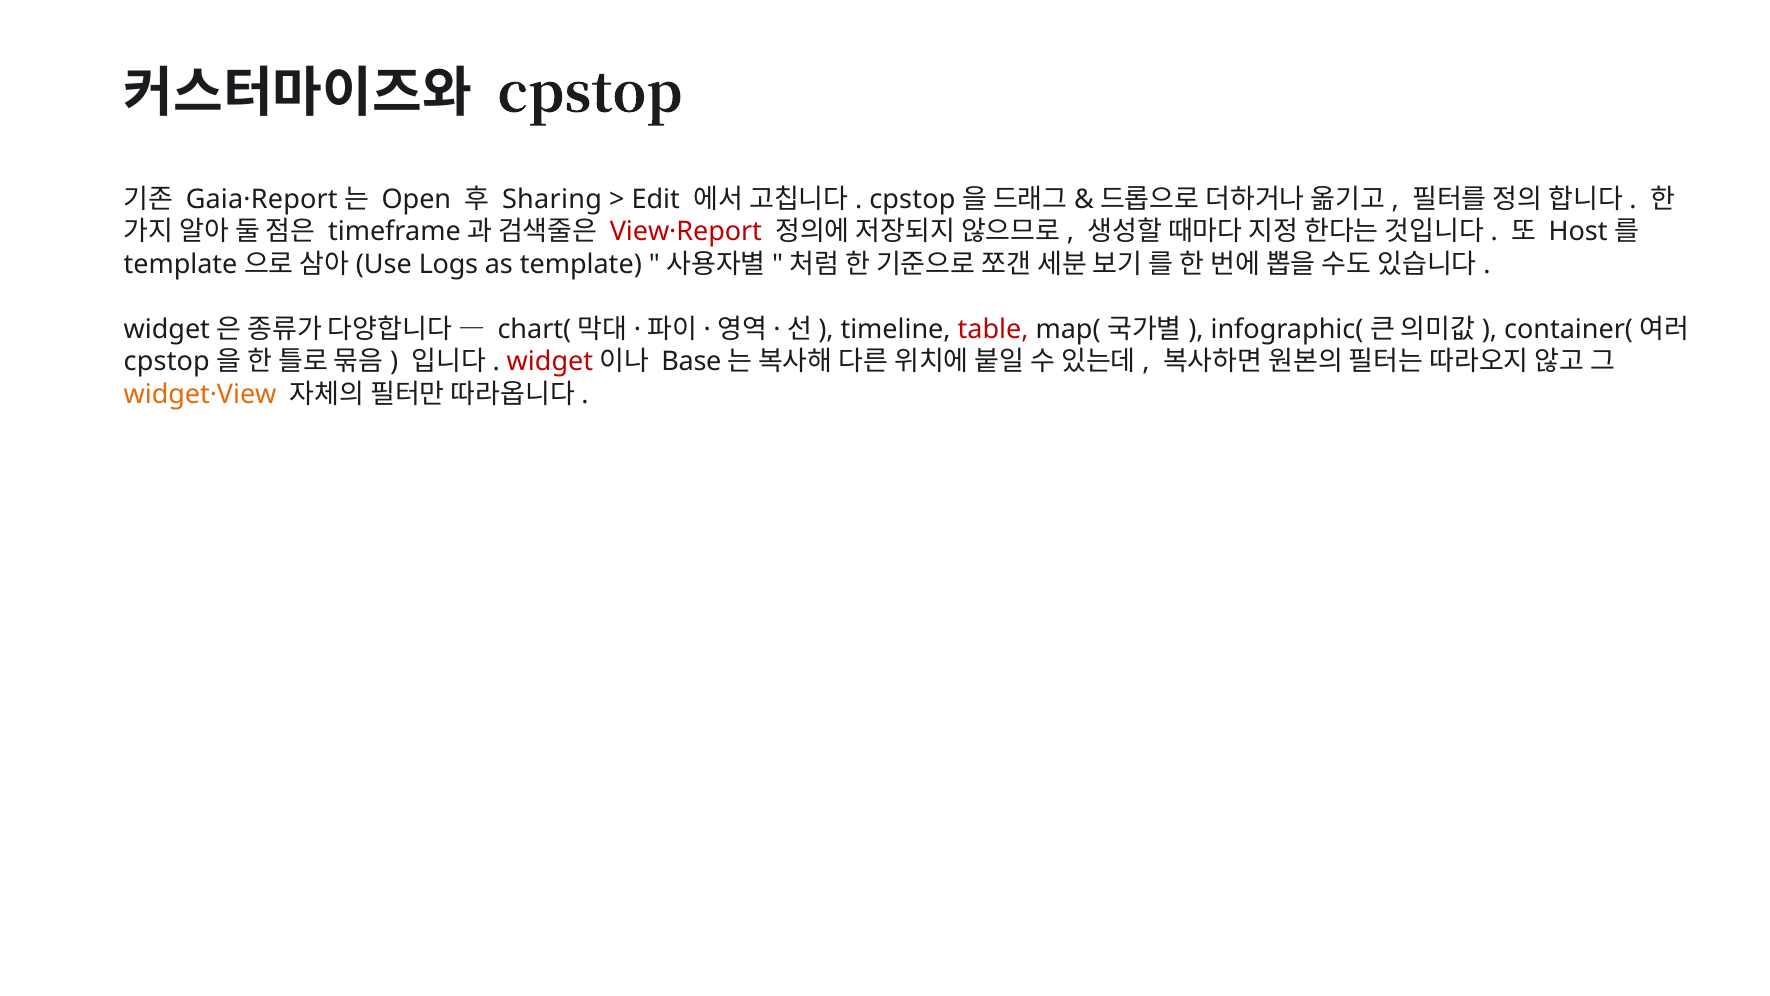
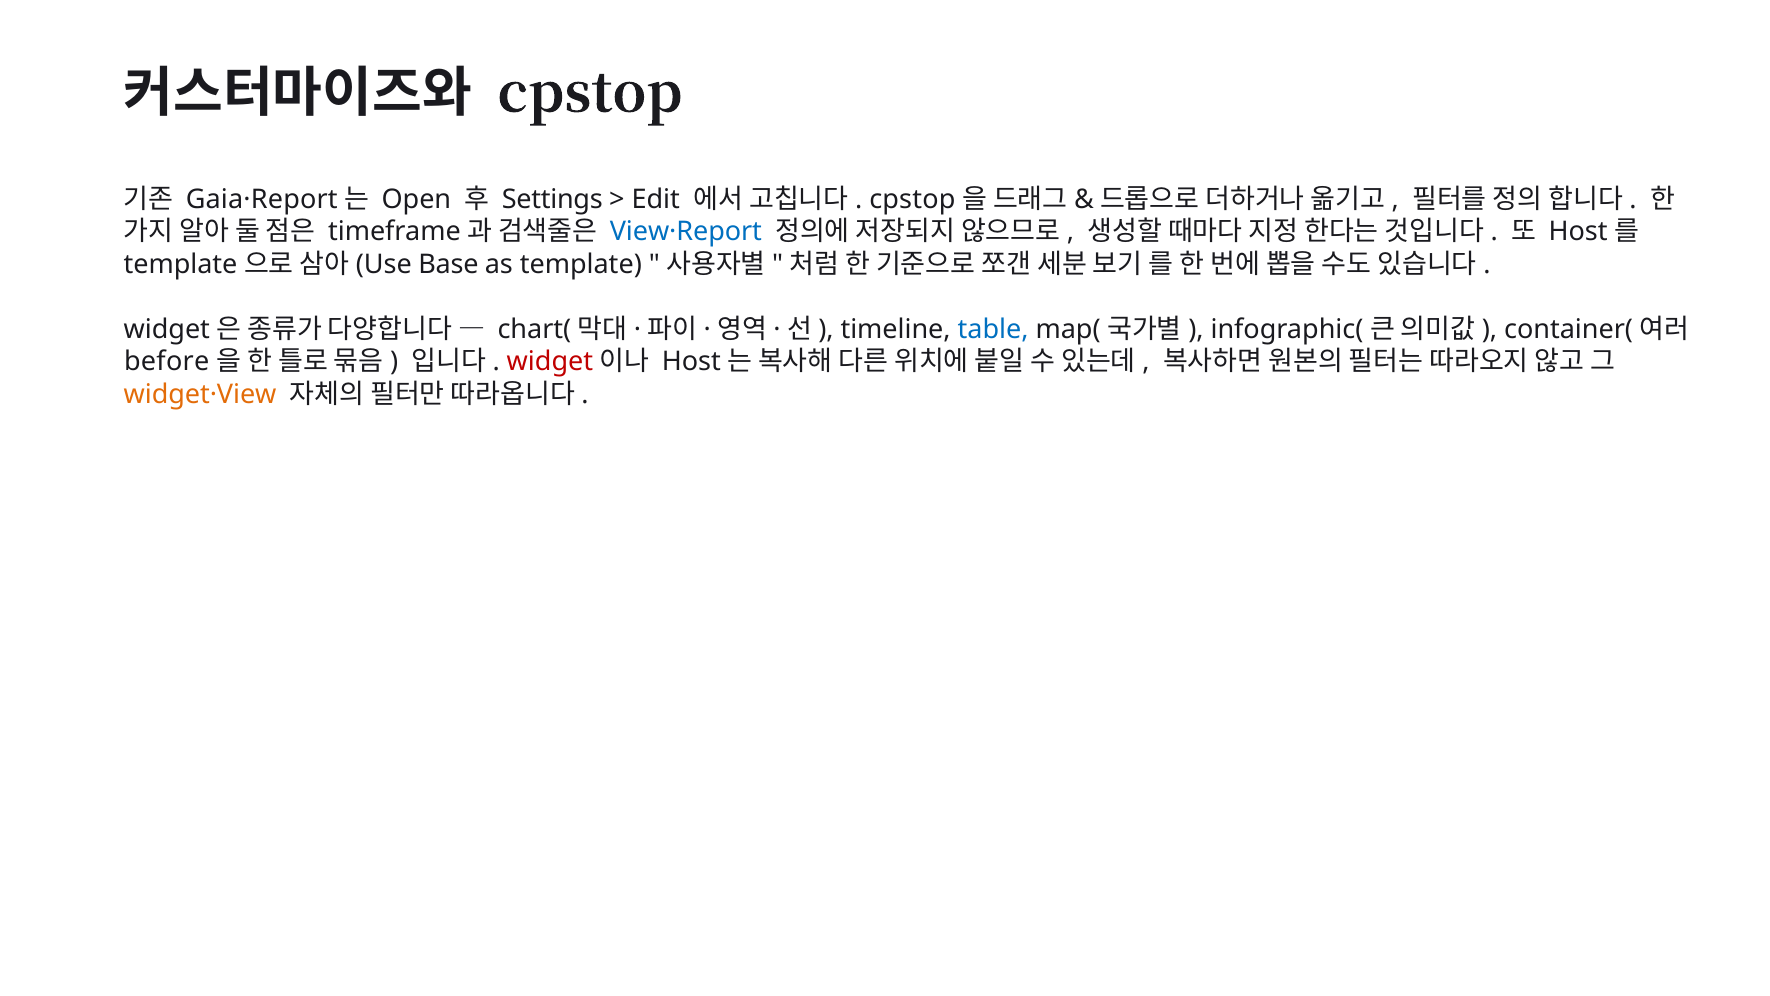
Sharing: Sharing -> Settings (552, 199)
View·Report colour: red -> blue (686, 232)
Logs: Logs -> Base (448, 264)
table colour: red -> blue (993, 329)
cpstop: cpstop -> before (167, 362)
Base: Base -> Host (691, 362)
